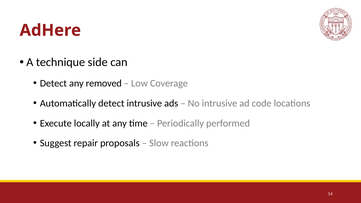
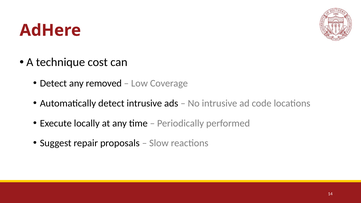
side: side -> cost (98, 62)
